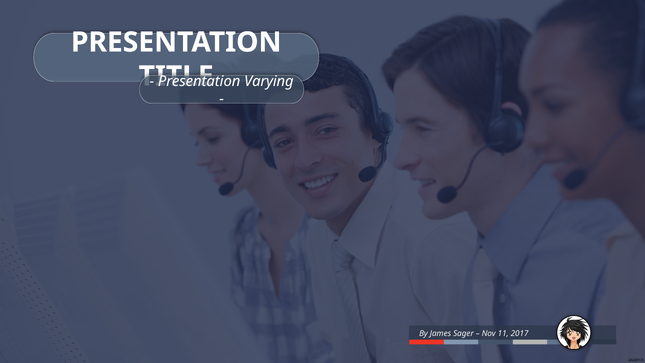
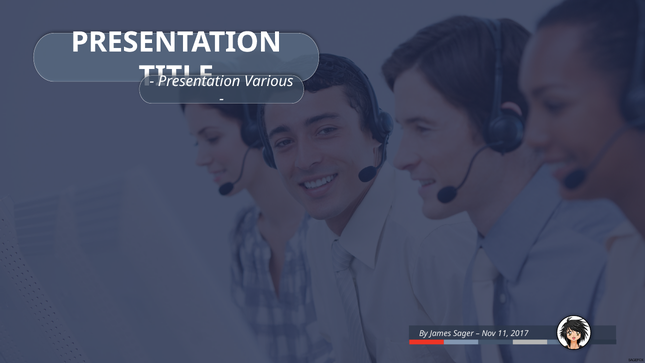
Varying: Varying -> Various (269, 81)
